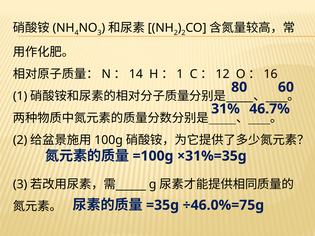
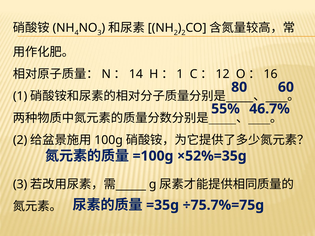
31%: 31% -> 55% (226, 109)
×31%=35g: ×31%=35g -> ×52%=35g (212, 156)
÷46.0%=75g: ÷46.0%=75g -> ÷75.7%=75g (223, 205)
